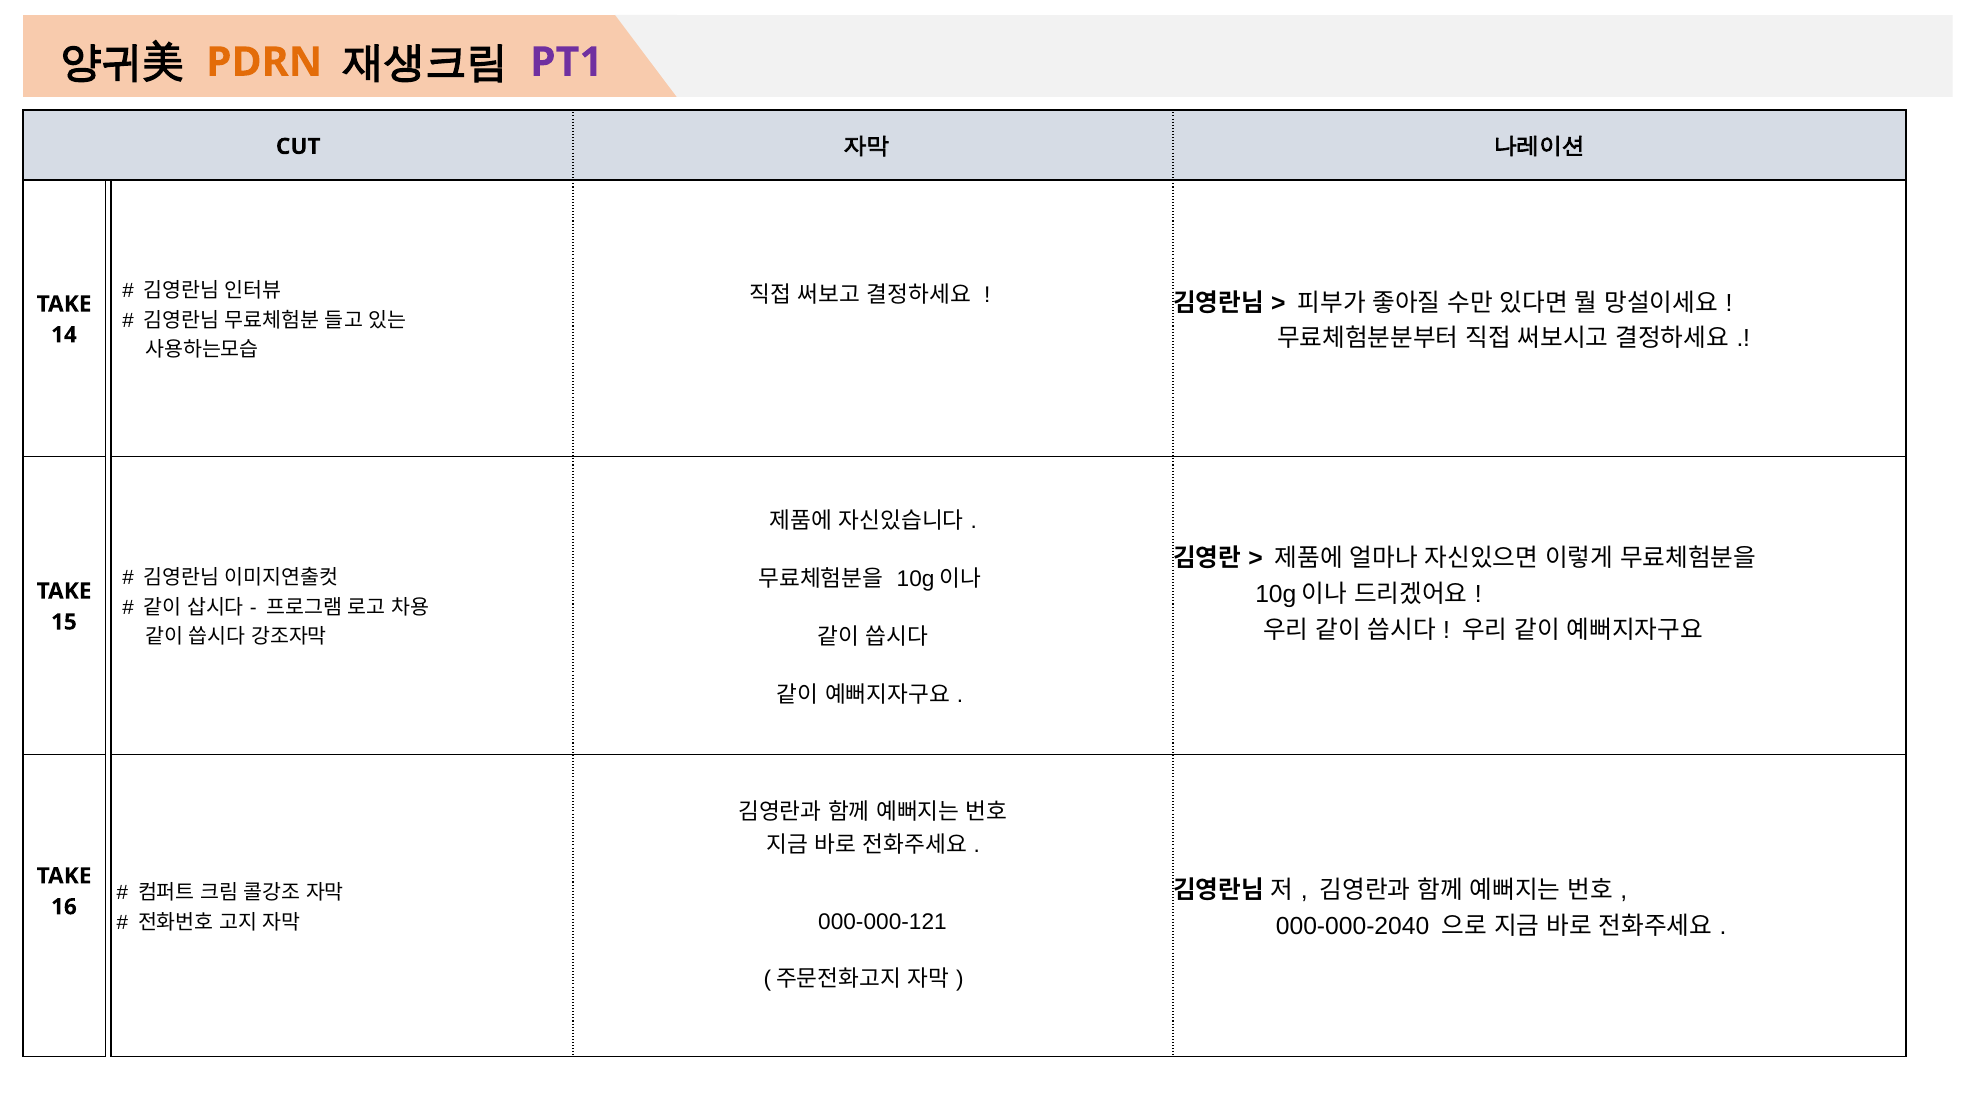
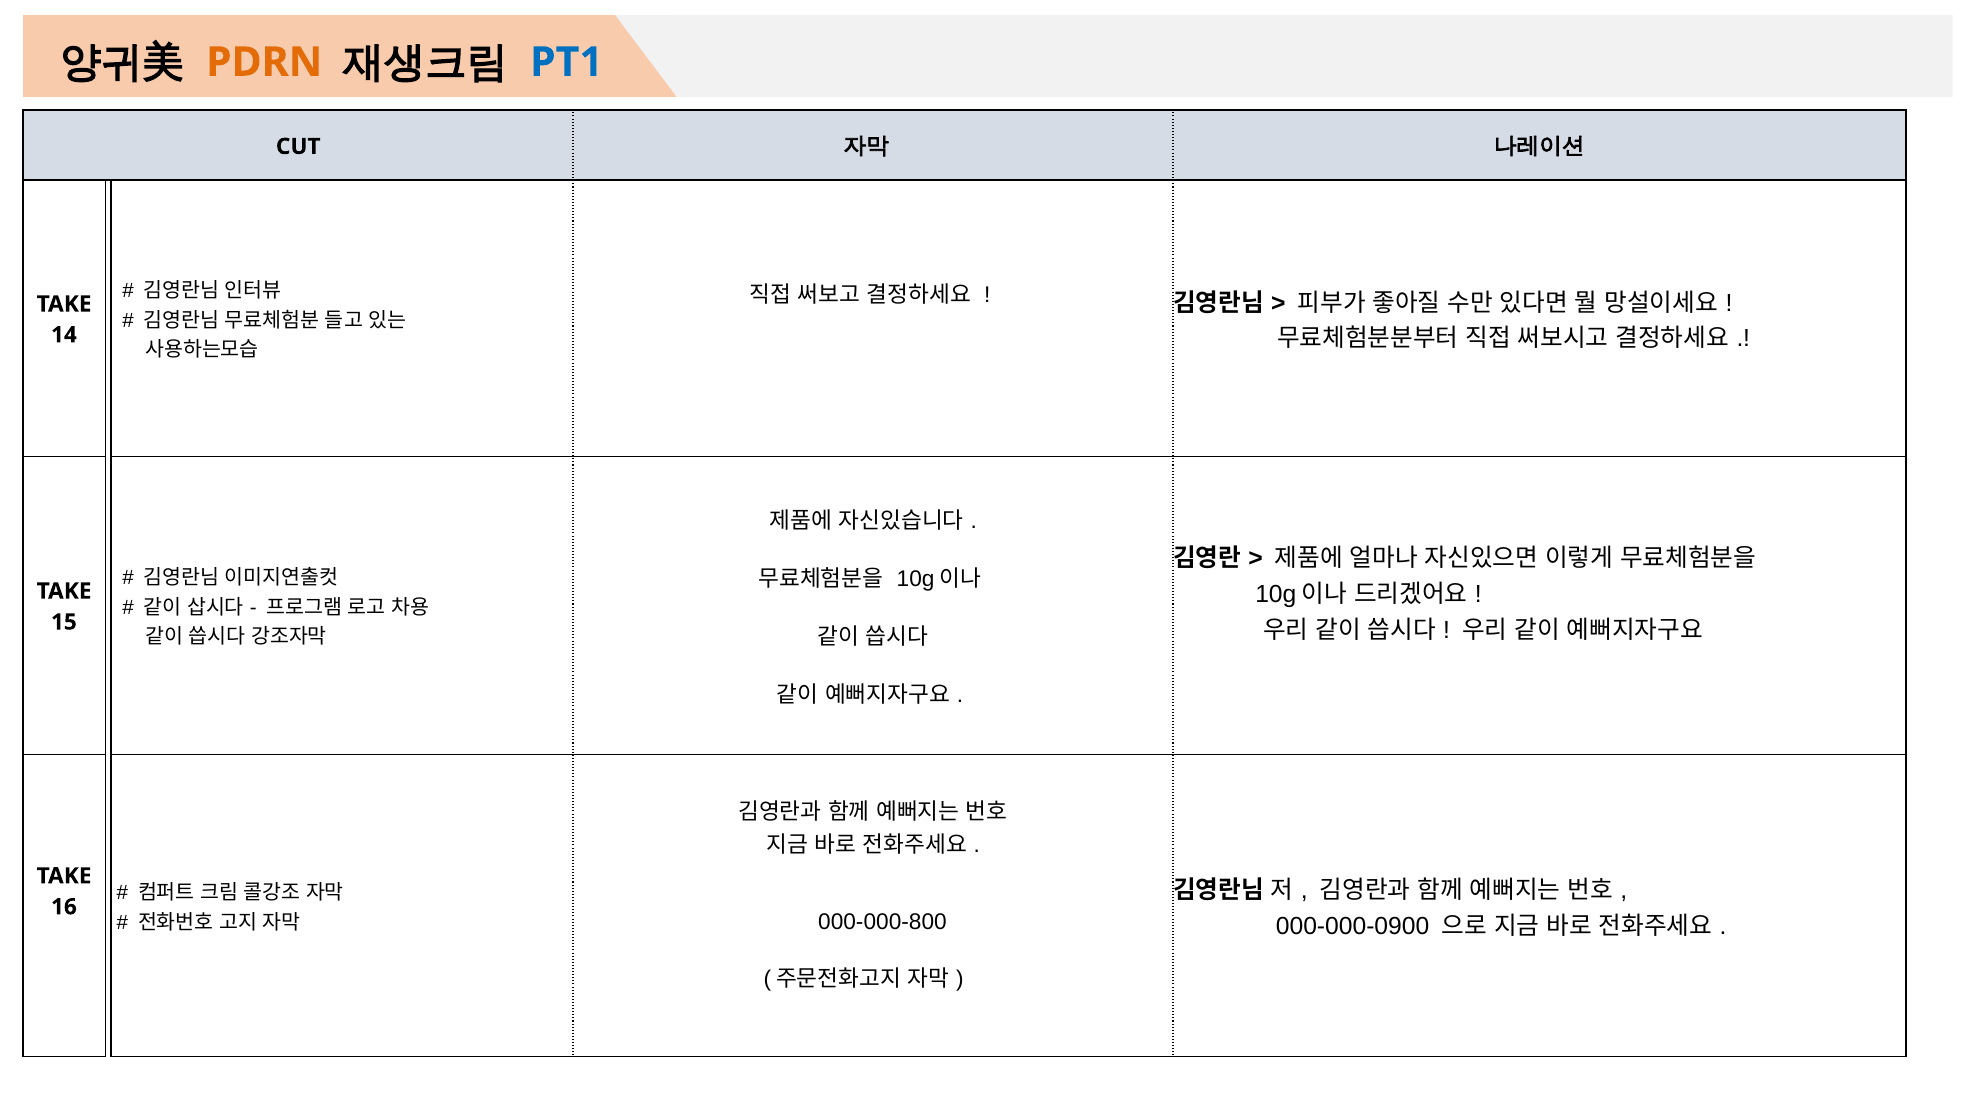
PT1 colour: purple -> blue (567, 62)
000-000-121: 000-000-121 -> 000-000-800 (882, 922)
000-000-2040: 000-000-2040 -> 000-000-0900 (1353, 926)
